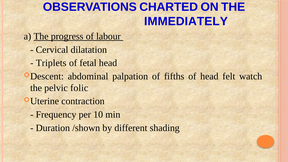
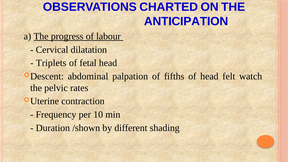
IMMEDIATELY: IMMEDIATELY -> ANTICIPATION (186, 21)
folic: folic -> rates (79, 88)
